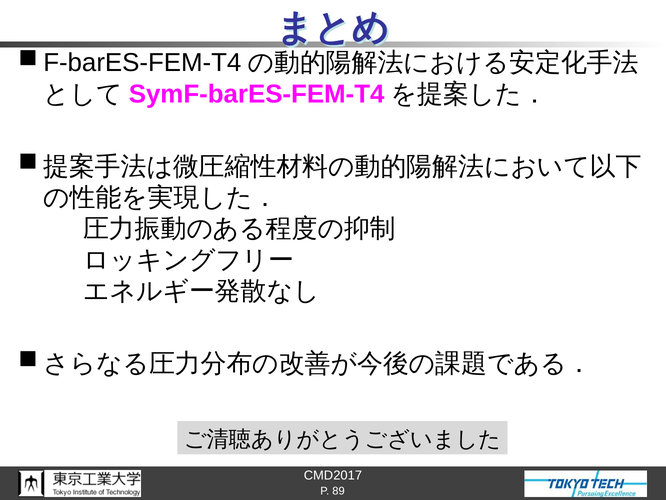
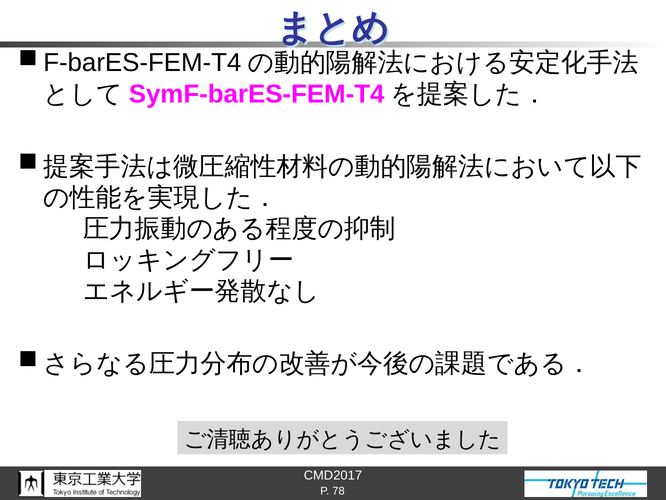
89: 89 -> 78 (339, 491)
